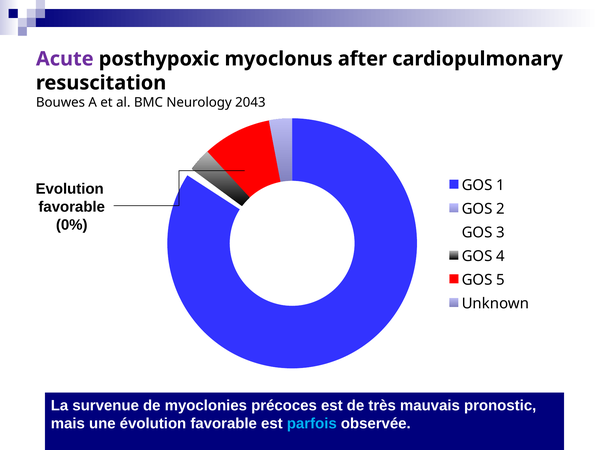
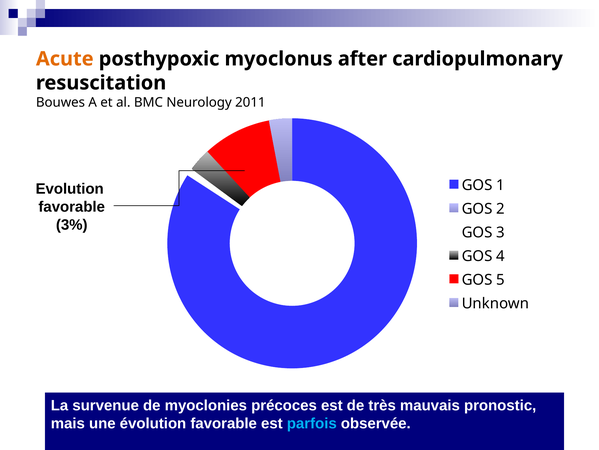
Acute colour: purple -> orange (65, 59)
2043: 2043 -> 2011 (250, 102)
0%: 0% -> 3% (72, 224)
